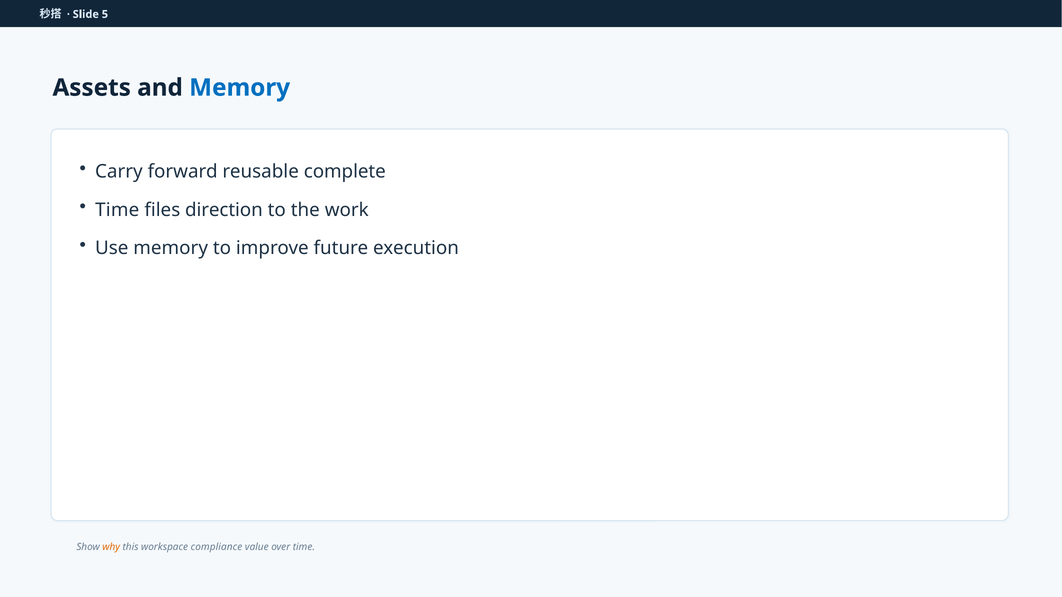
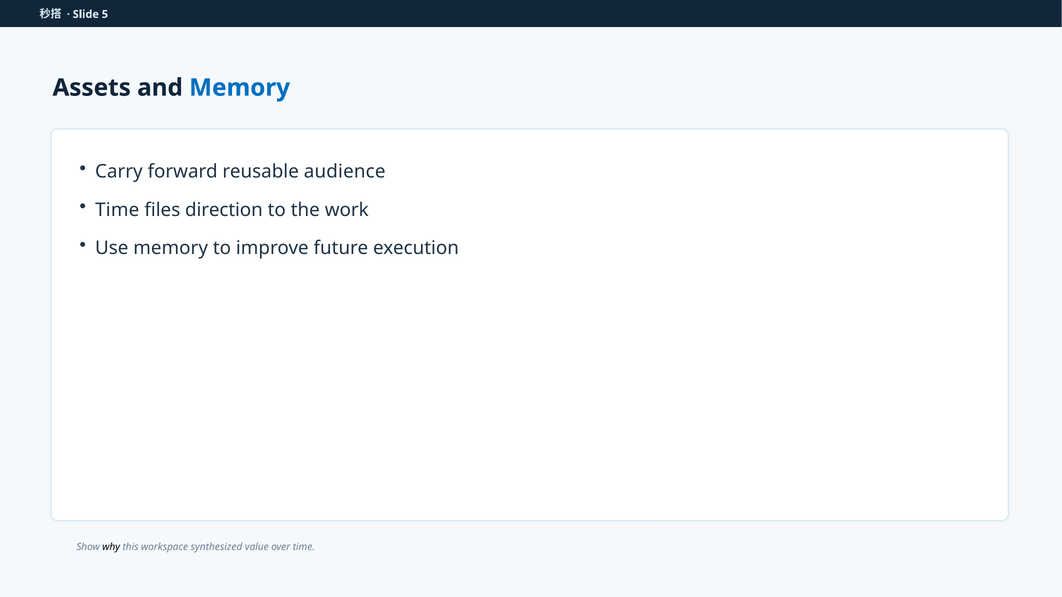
complete: complete -> audience (345, 172)
why colour: orange -> black (111, 547)
compliance: compliance -> synthesized (216, 547)
